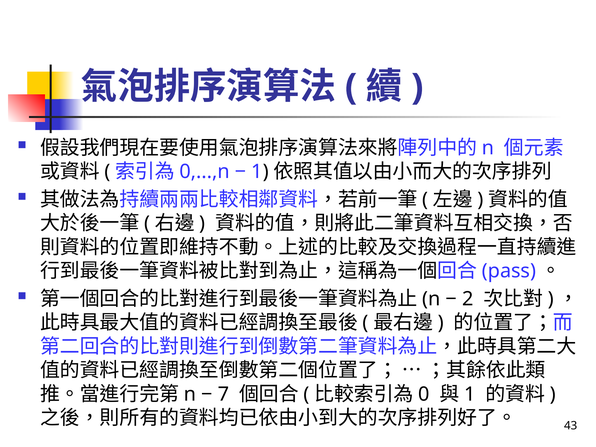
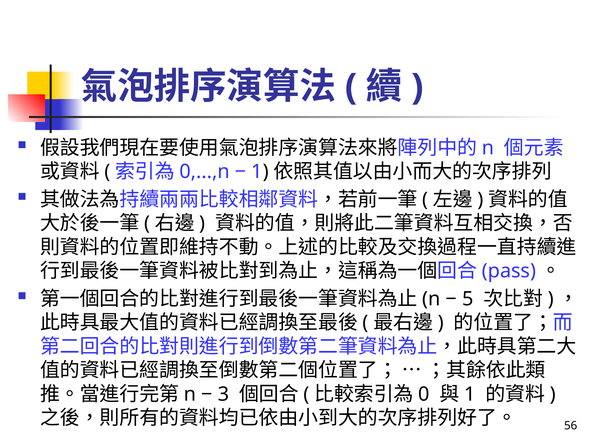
2: 2 -> 5 (468, 299)
7: 7 -> 3 (223, 394)
43: 43 -> 56 (571, 426)
